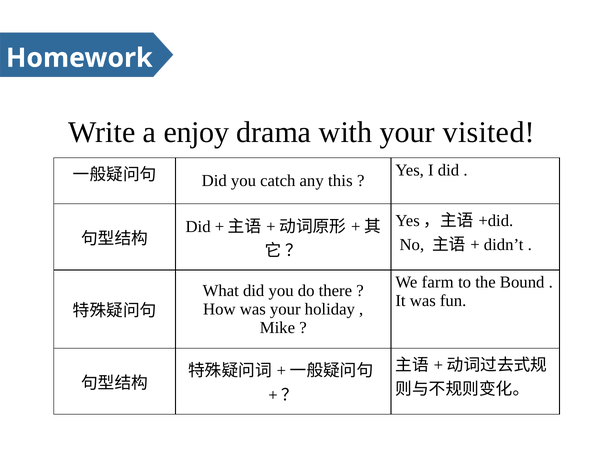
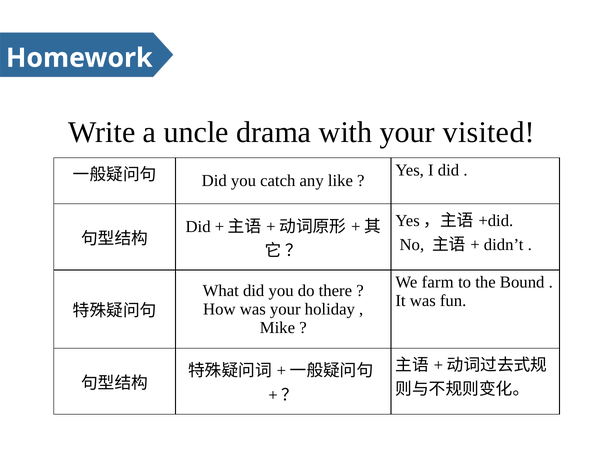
enjoy: enjoy -> uncle (196, 132)
this: this -> like (340, 181)
